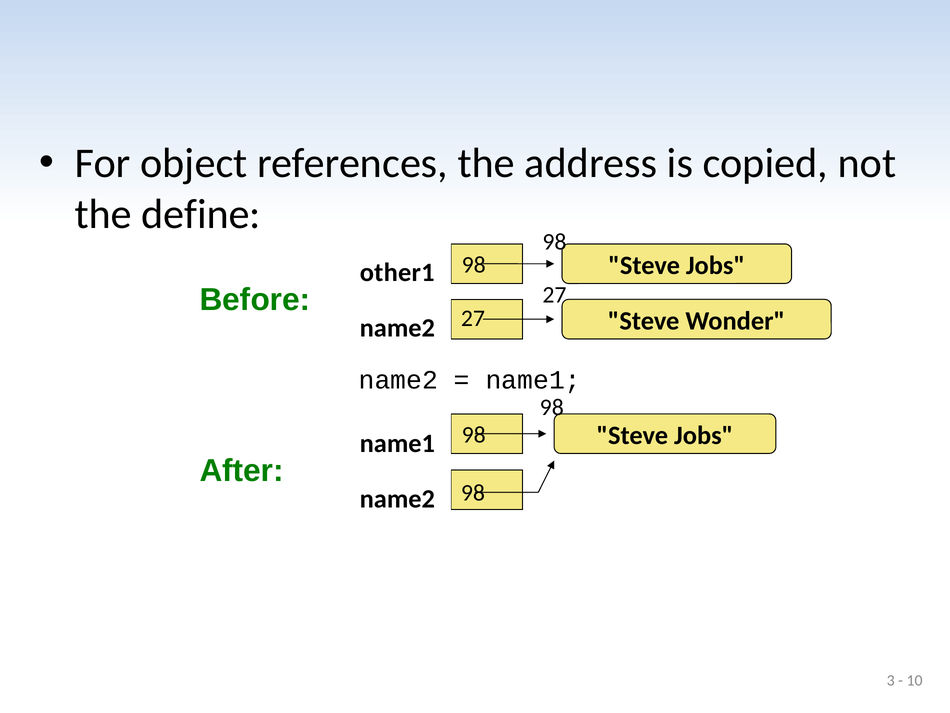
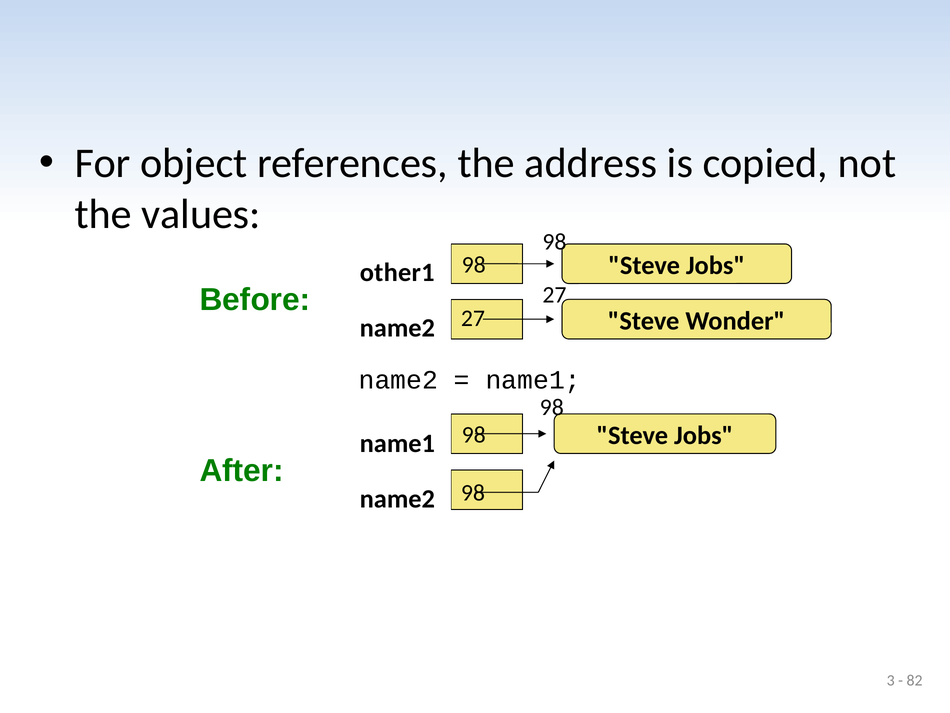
define: define -> values (201, 214)
10: 10 -> 82 (915, 680)
